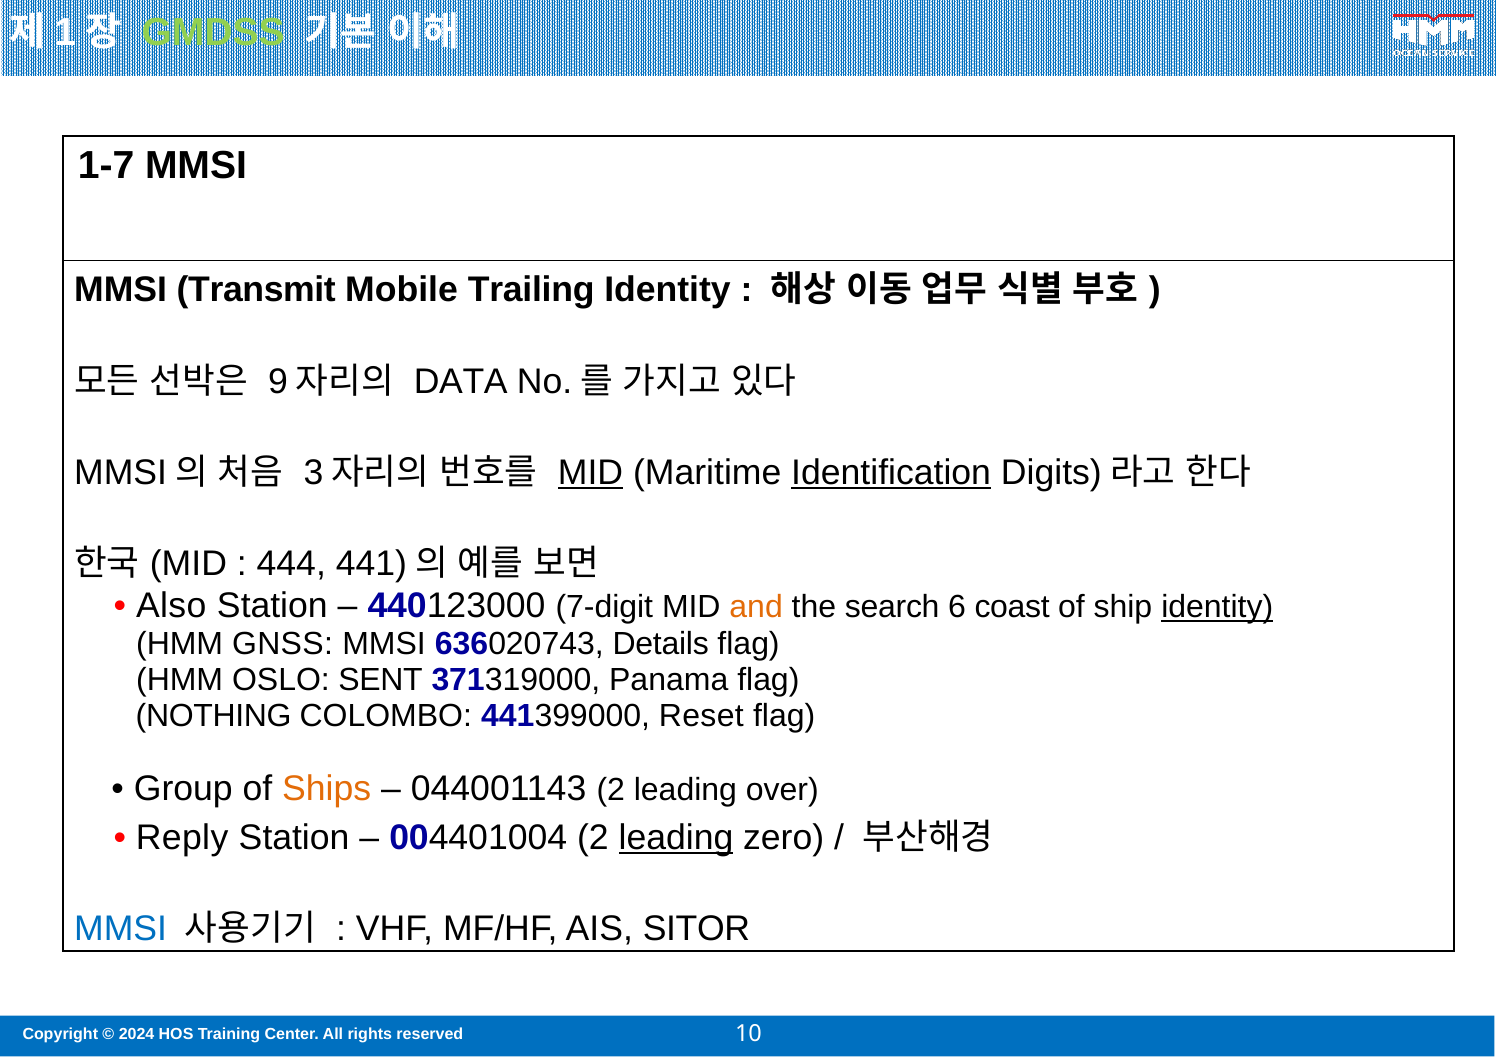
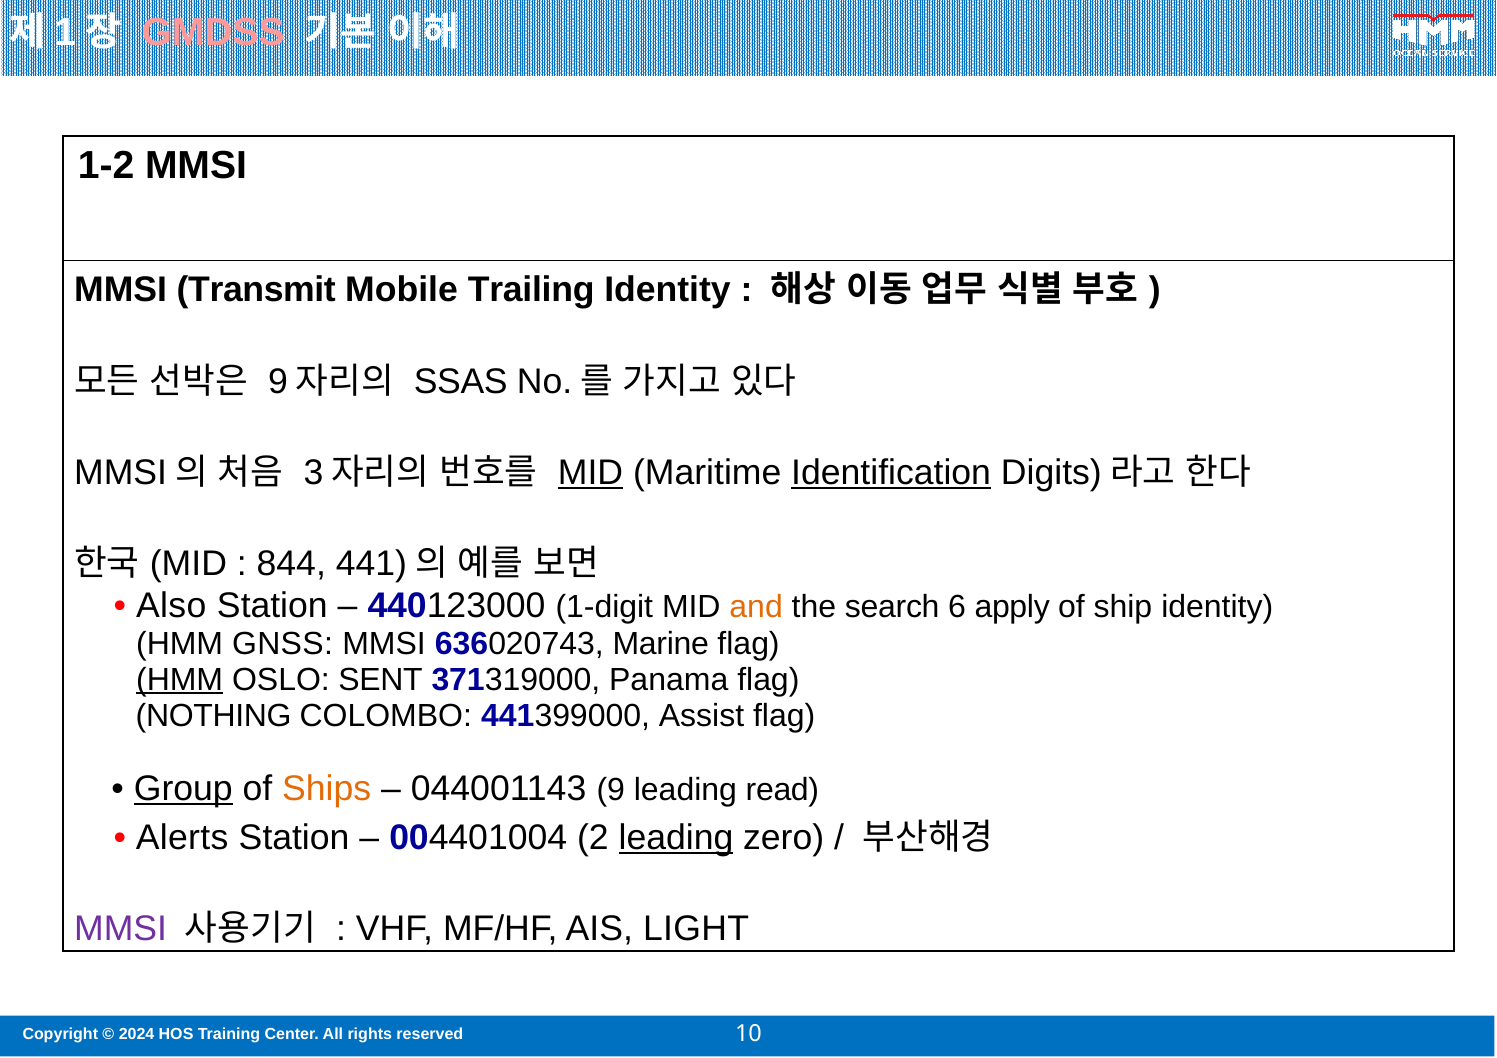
GMDSS colour: light green -> pink (213, 33)
1-7: 1-7 -> 1-2 (106, 166)
DATA: DATA -> SSAS (461, 382)
444: 444 -> 844 (291, 564)
7-digit: 7-digit -> 1-digit (604, 608)
coast: coast -> apply (1012, 608)
identity underline: present -> none (1217, 608)
Details: Details -> Marine (661, 644)
HMM underline: none -> present (180, 680)
Reset: Reset -> Assist (702, 716)
Group underline: none -> present (183, 789)
044001143 2: 2 -> 9 (611, 791)
over: over -> read (782, 791)
Reply: Reply -> Alerts (182, 838)
MMSI colour: blue -> purple (121, 930)
SITOR: SITOR -> LIGHT (696, 930)
